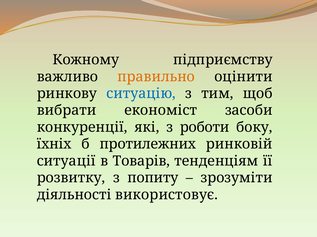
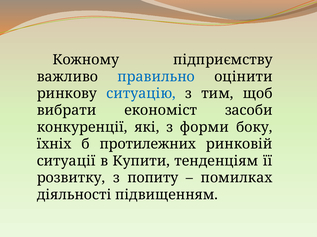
правильно colour: orange -> blue (156, 77)
роботи: роботи -> форми (204, 128)
Товарів: Товарів -> Купити (141, 161)
зрозуміти: зрозуміти -> помилках (237, 178)
використовує: використовує -> підвищенням (167, 195)
